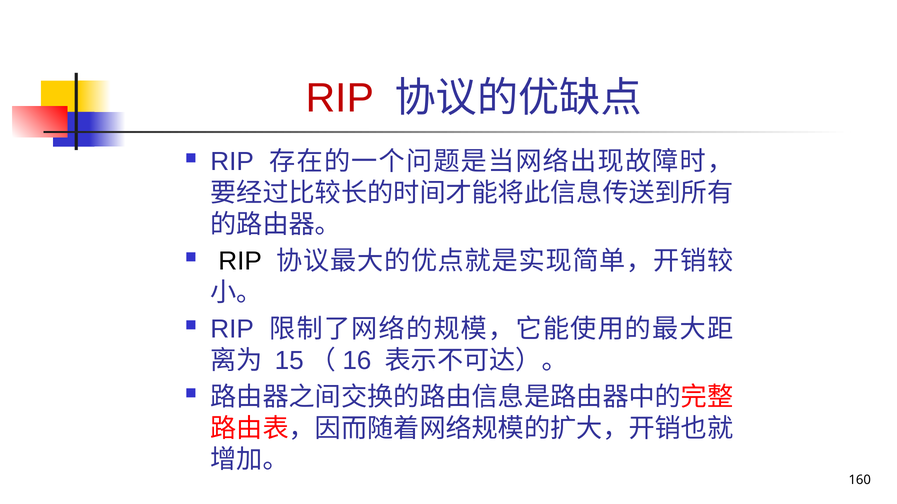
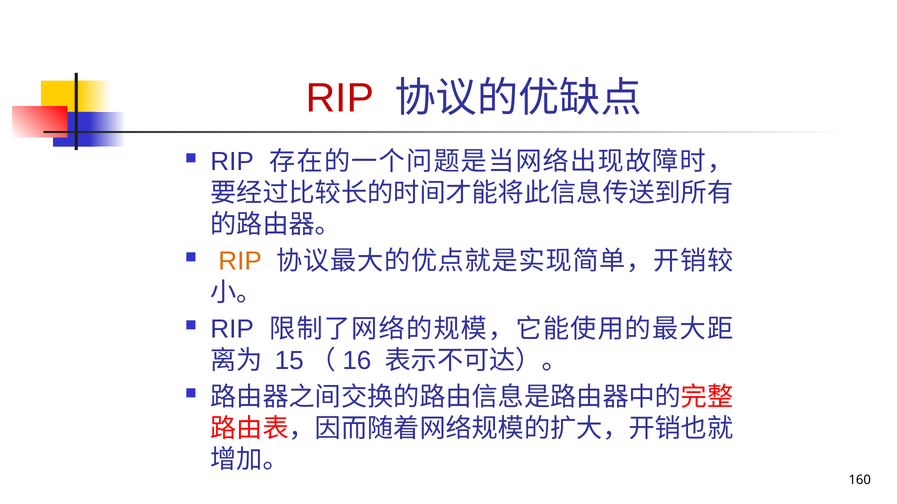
RIP colour: black -> orange (240, 261)
